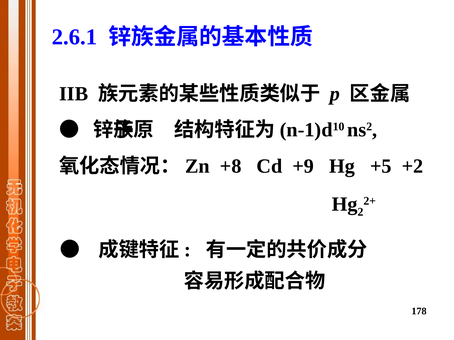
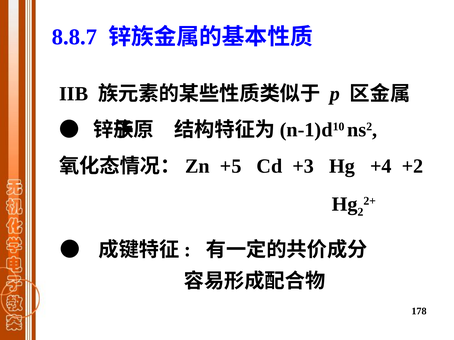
2.6.1: 2.6.1 -> 8.8.7 (75, 37)
+8: +8 -> +5 (231, 166)
+9: +9 -> +3 (303, 166)
+5: +5 -> +4 (381, 166)
